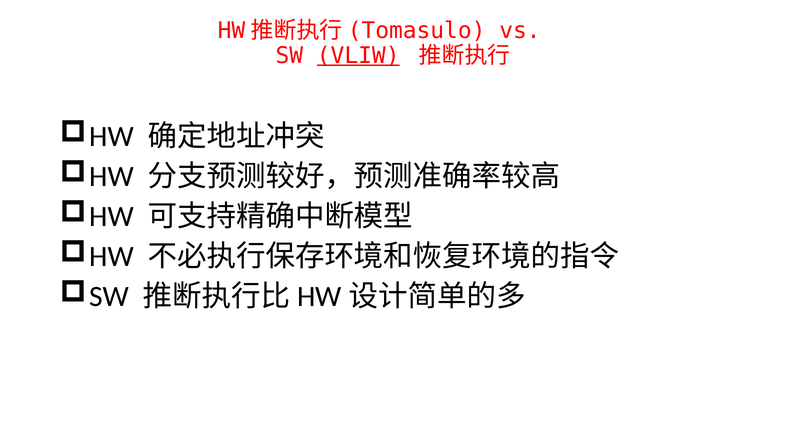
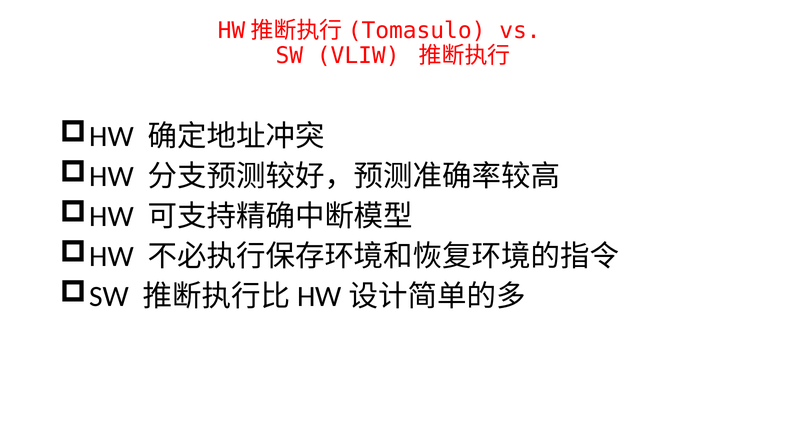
VLIW underline: present -> none (358, 56)
